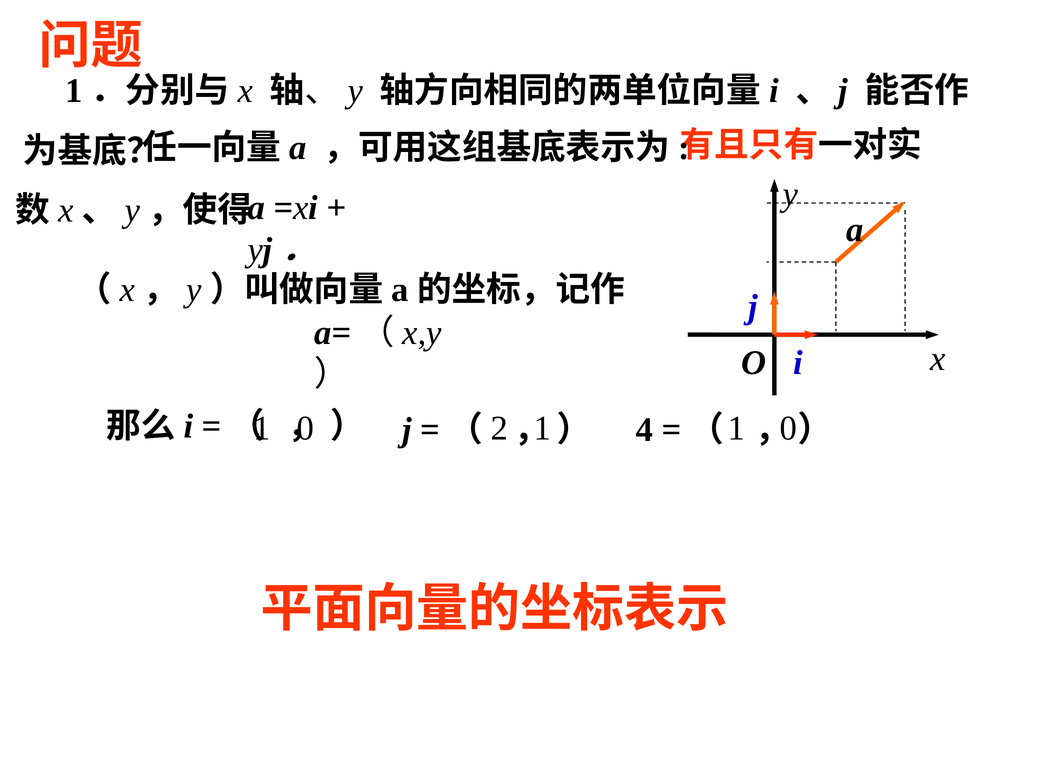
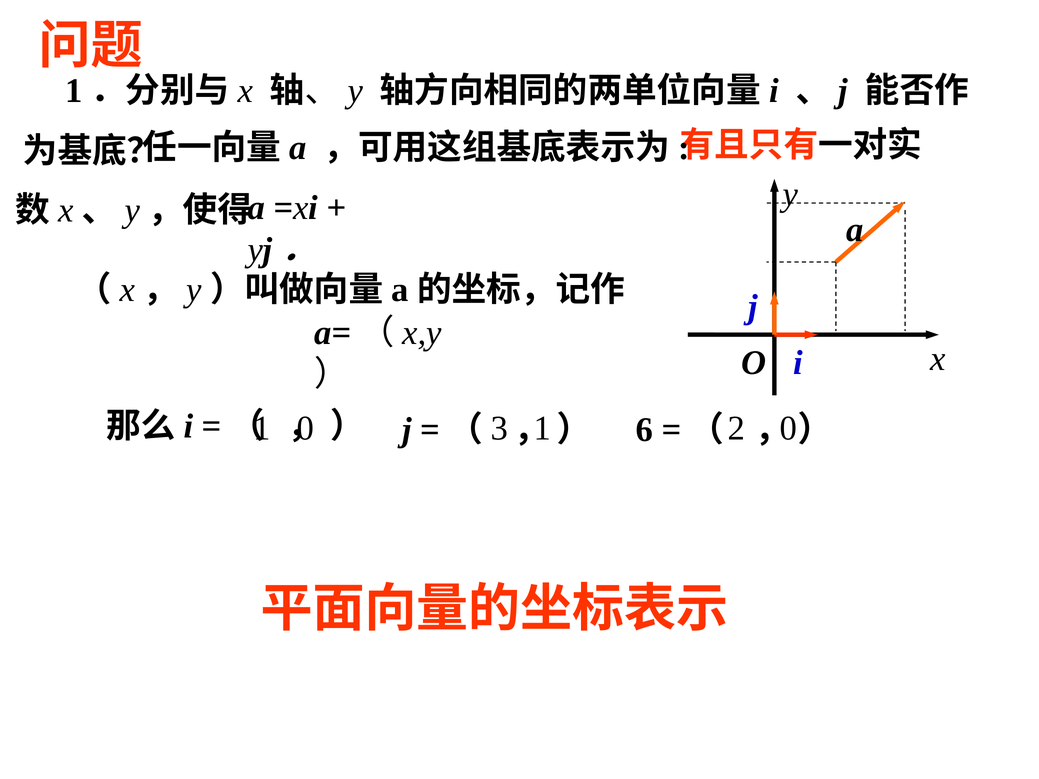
4: 4 -> 6 (644, 430)
2: 2 -> 3 (499, 429)
1: 1 -> 2 (737, 429)
